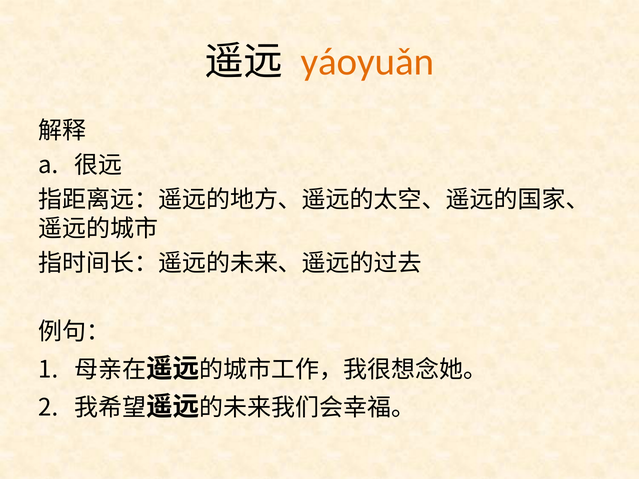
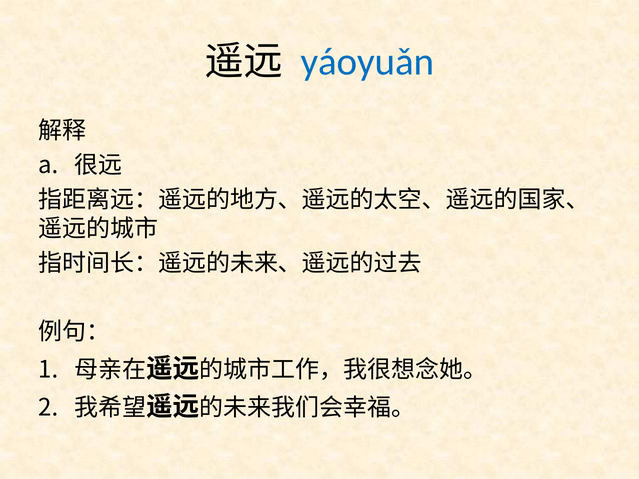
yáoyuǎn colour: orange -> blue (368, 62)
